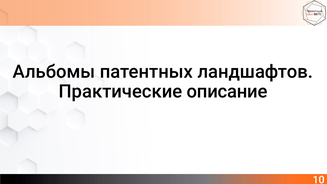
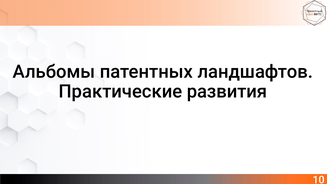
описание: описание -> развития (227, 92)
